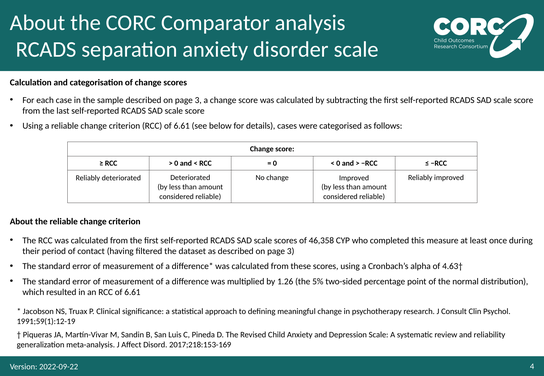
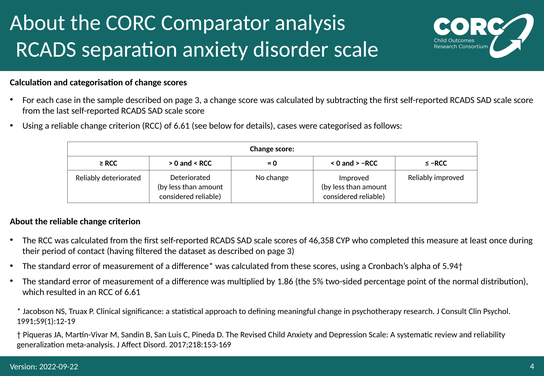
4.63†: 4.63† -> 5.94† (453, 267)
1.26: 1.26 -> 1.86 (285, 282)
